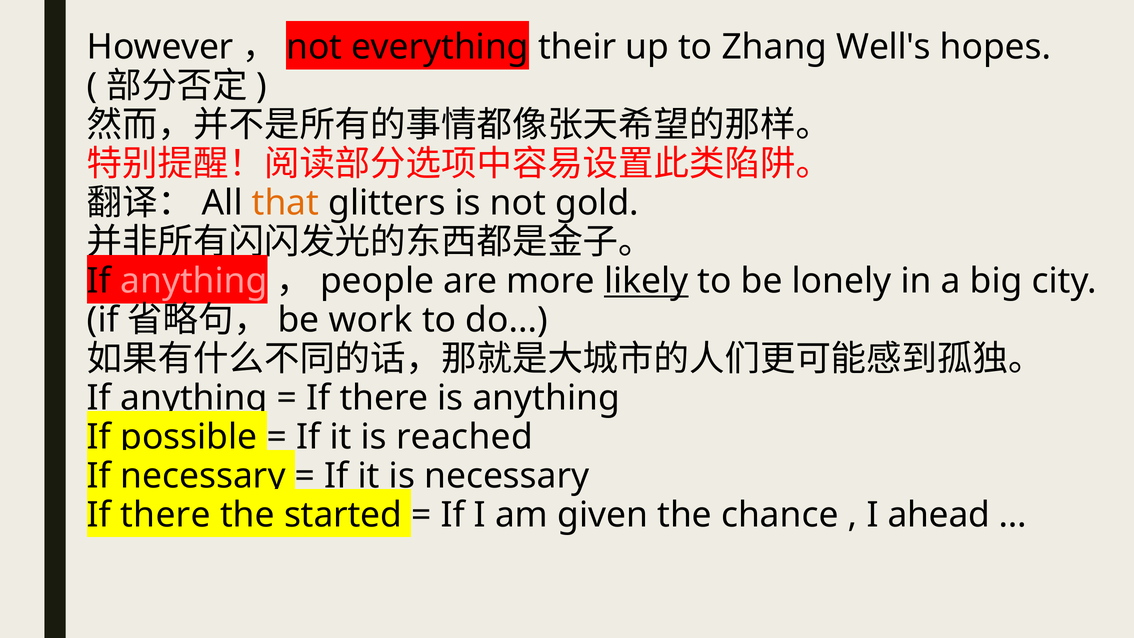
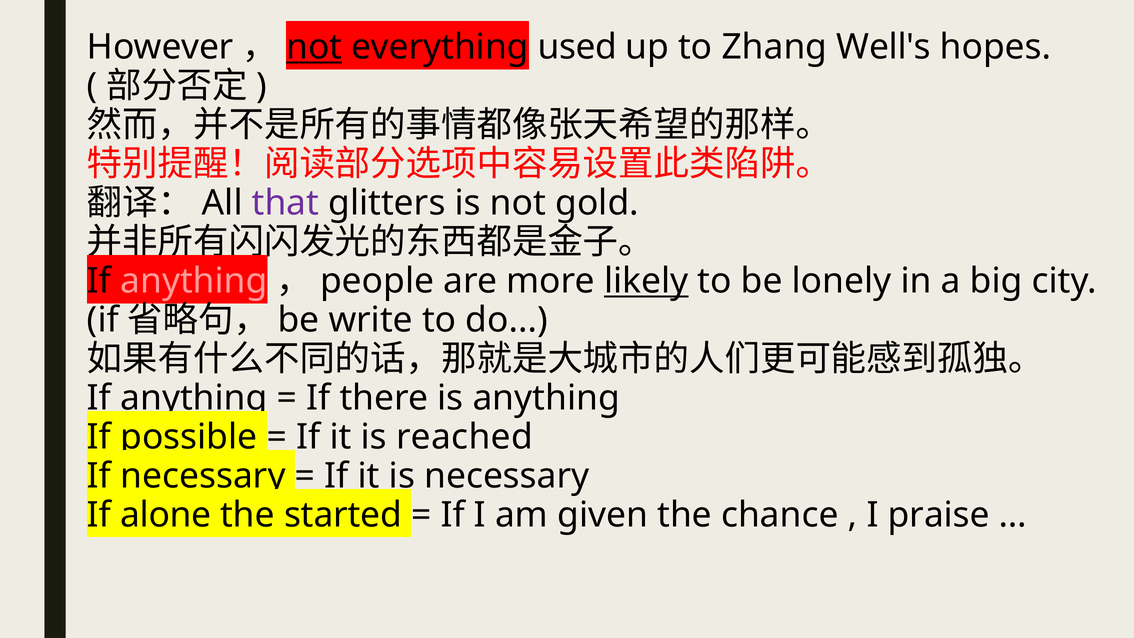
not underline: none -> present (314, 47)
their: their -> used (577, 47)
that colour: orange -> purple (285, 203)
work: work -> write (371, 320)
there: there -> alone (166, 515)
ahead: ahead -> praise (939, 515)
